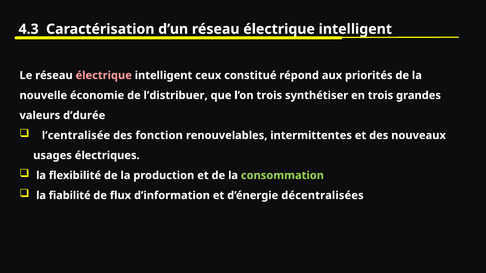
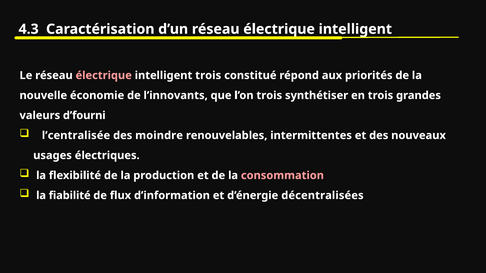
intelligent ceux: ceux -> trois (208, 75)
l’distribuer: l’distribuer -> l’innovants (176, 96)
d’durée: d’durée -> d’fourni (84, 116)
fonction: fonction -> moindre (159, 136)
consommation colour: light green -> pink (282, 176)
